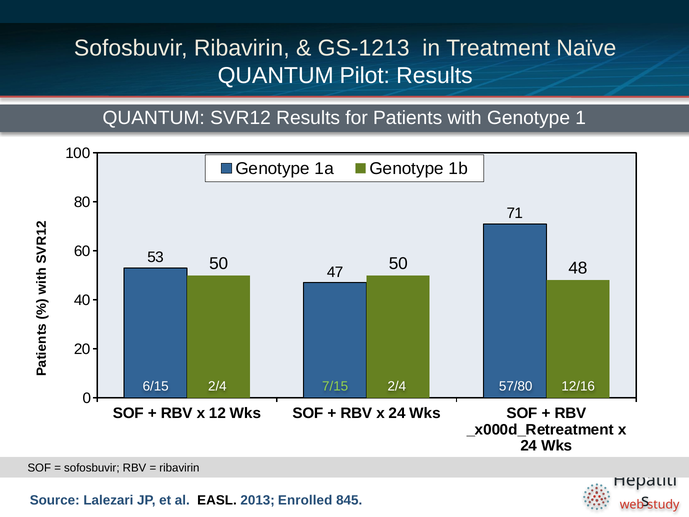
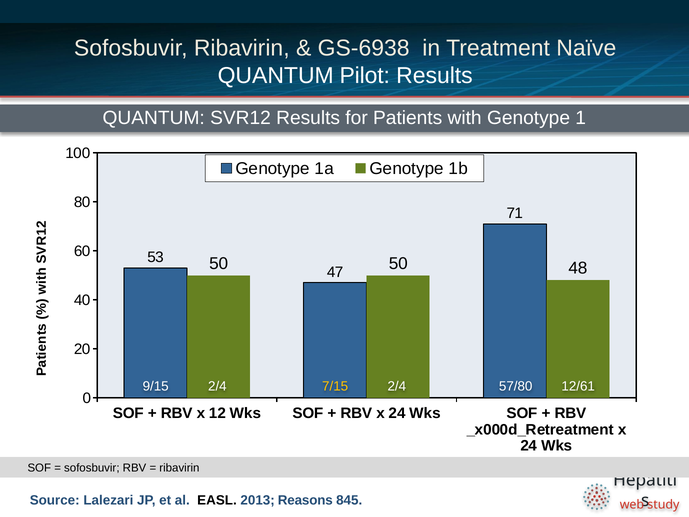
GS-1213: GS-1213 -> GS-6938 (364, 48)
6/15: 6/15 -> 9/15 (156, 386)
7/15 colour: light green -> yellow (335, 386)
12/16: 12/16 -> 12/61 (578, 386)
Enrolled: Enrolled -> Reasons (305, 500)
